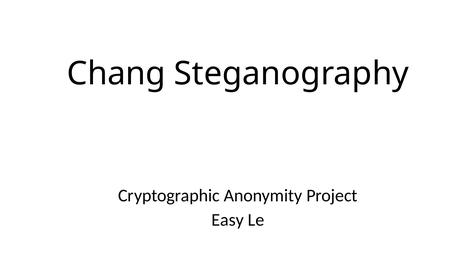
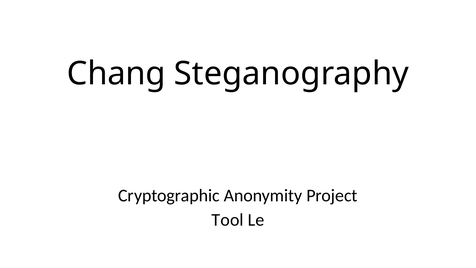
Easy: Easy -> Tool (228, 220)
